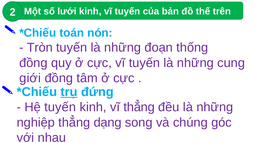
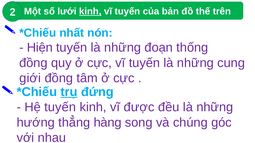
kinh underline: none -> present (90, 11)
toán: toán -> nhất (72, 33)
Tròn: Tròn -> Hiện (40, 48)
vĩ thẳng: thẳng -> được (139, 108)
nghiệp: nghiệp -> hướng (36, 123)
dạng: dạng -> hàng (108, 123)
